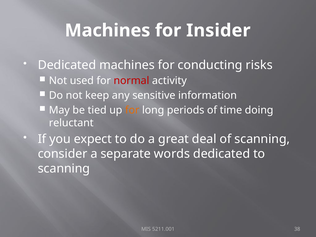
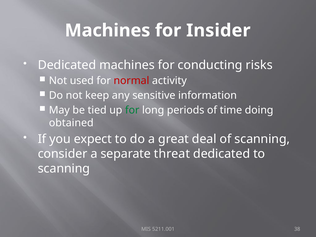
for colour: orange -> green (132, 110)
reluctant: reluctant -> obtained (71, 123)
words: words -> threat (172, 154)
